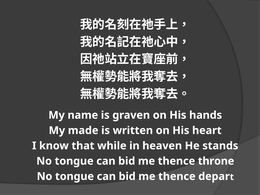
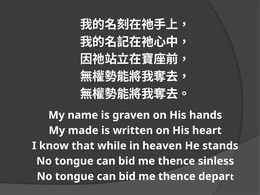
throne: throne -> sinless (216, 161)
